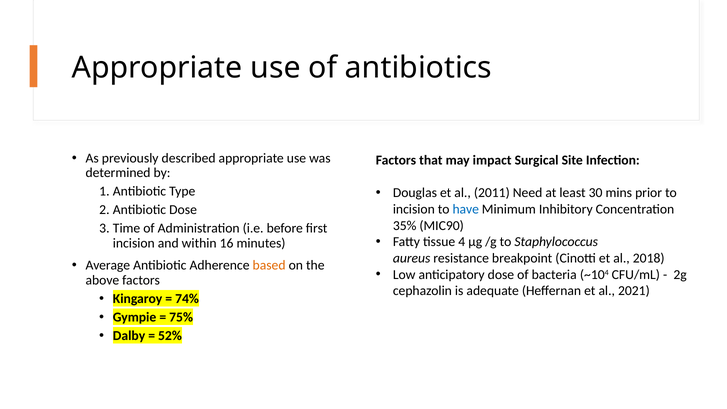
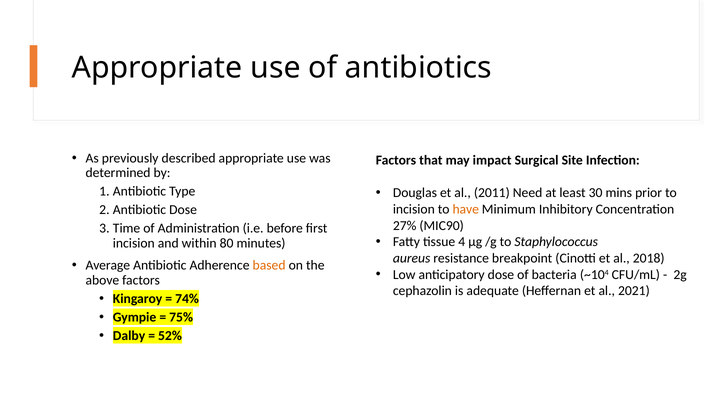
have colour: blue -> orange (466, 209)
35%: 35% -> 27% (405, 226)
16: 16 -> 80 (227, 243)
